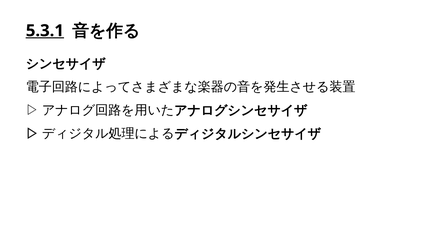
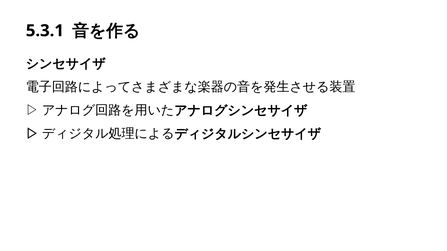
5.3.1 underline: present -> none (45, 31)
